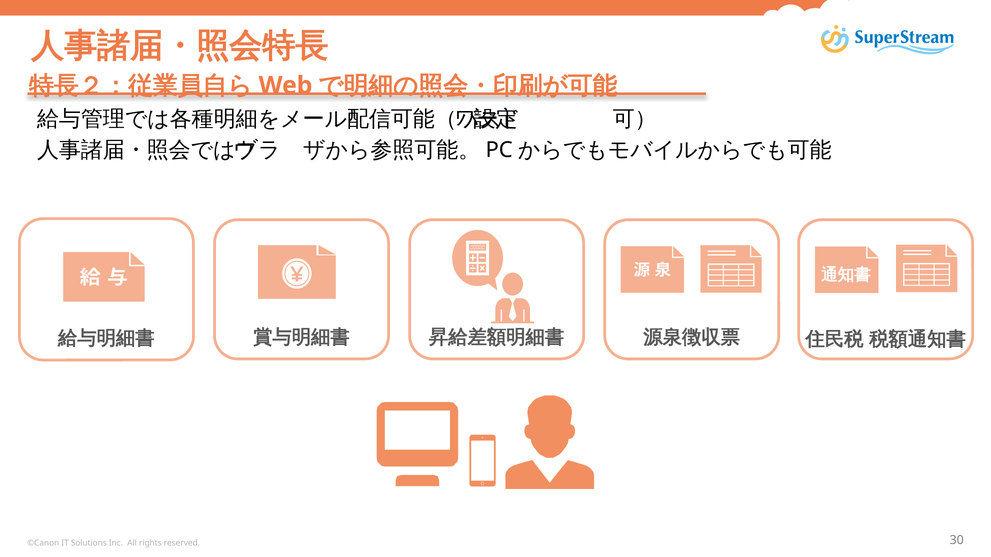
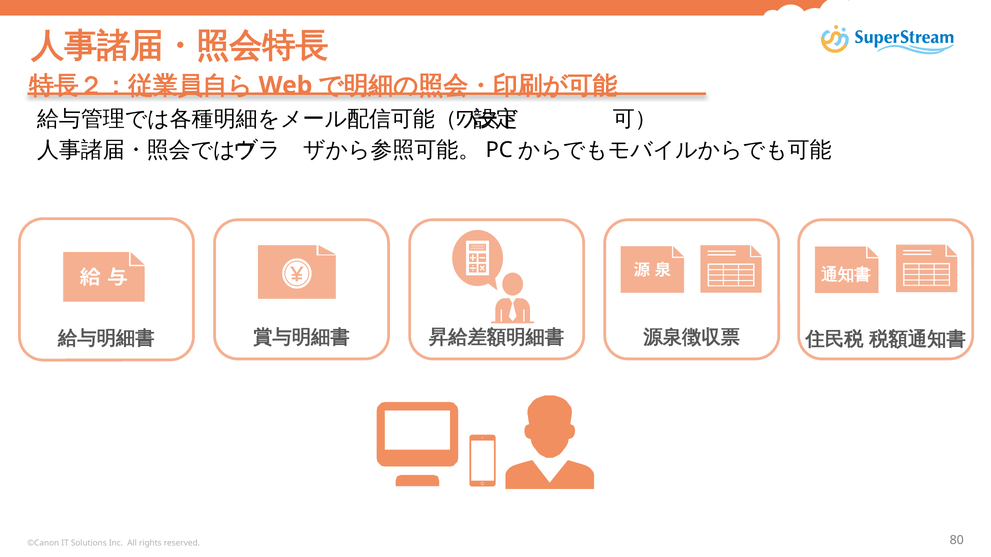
30: 30 -> 80 (957, 541)
